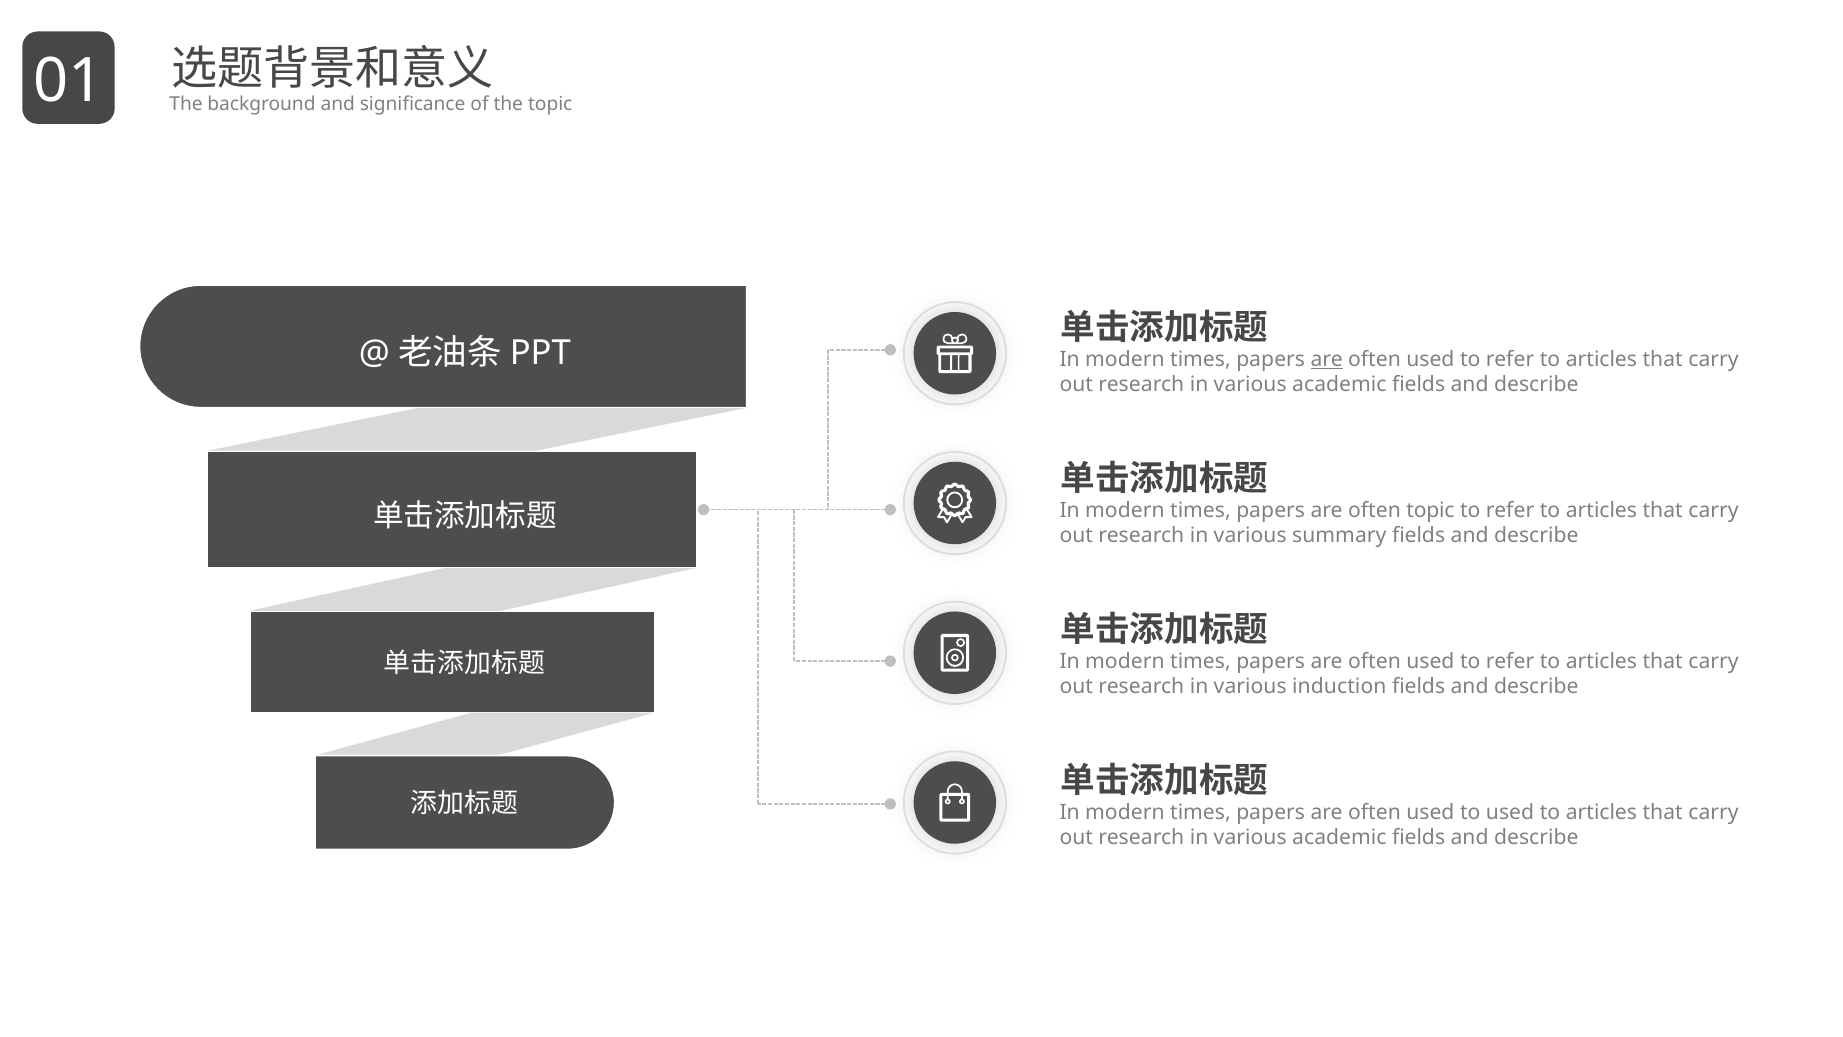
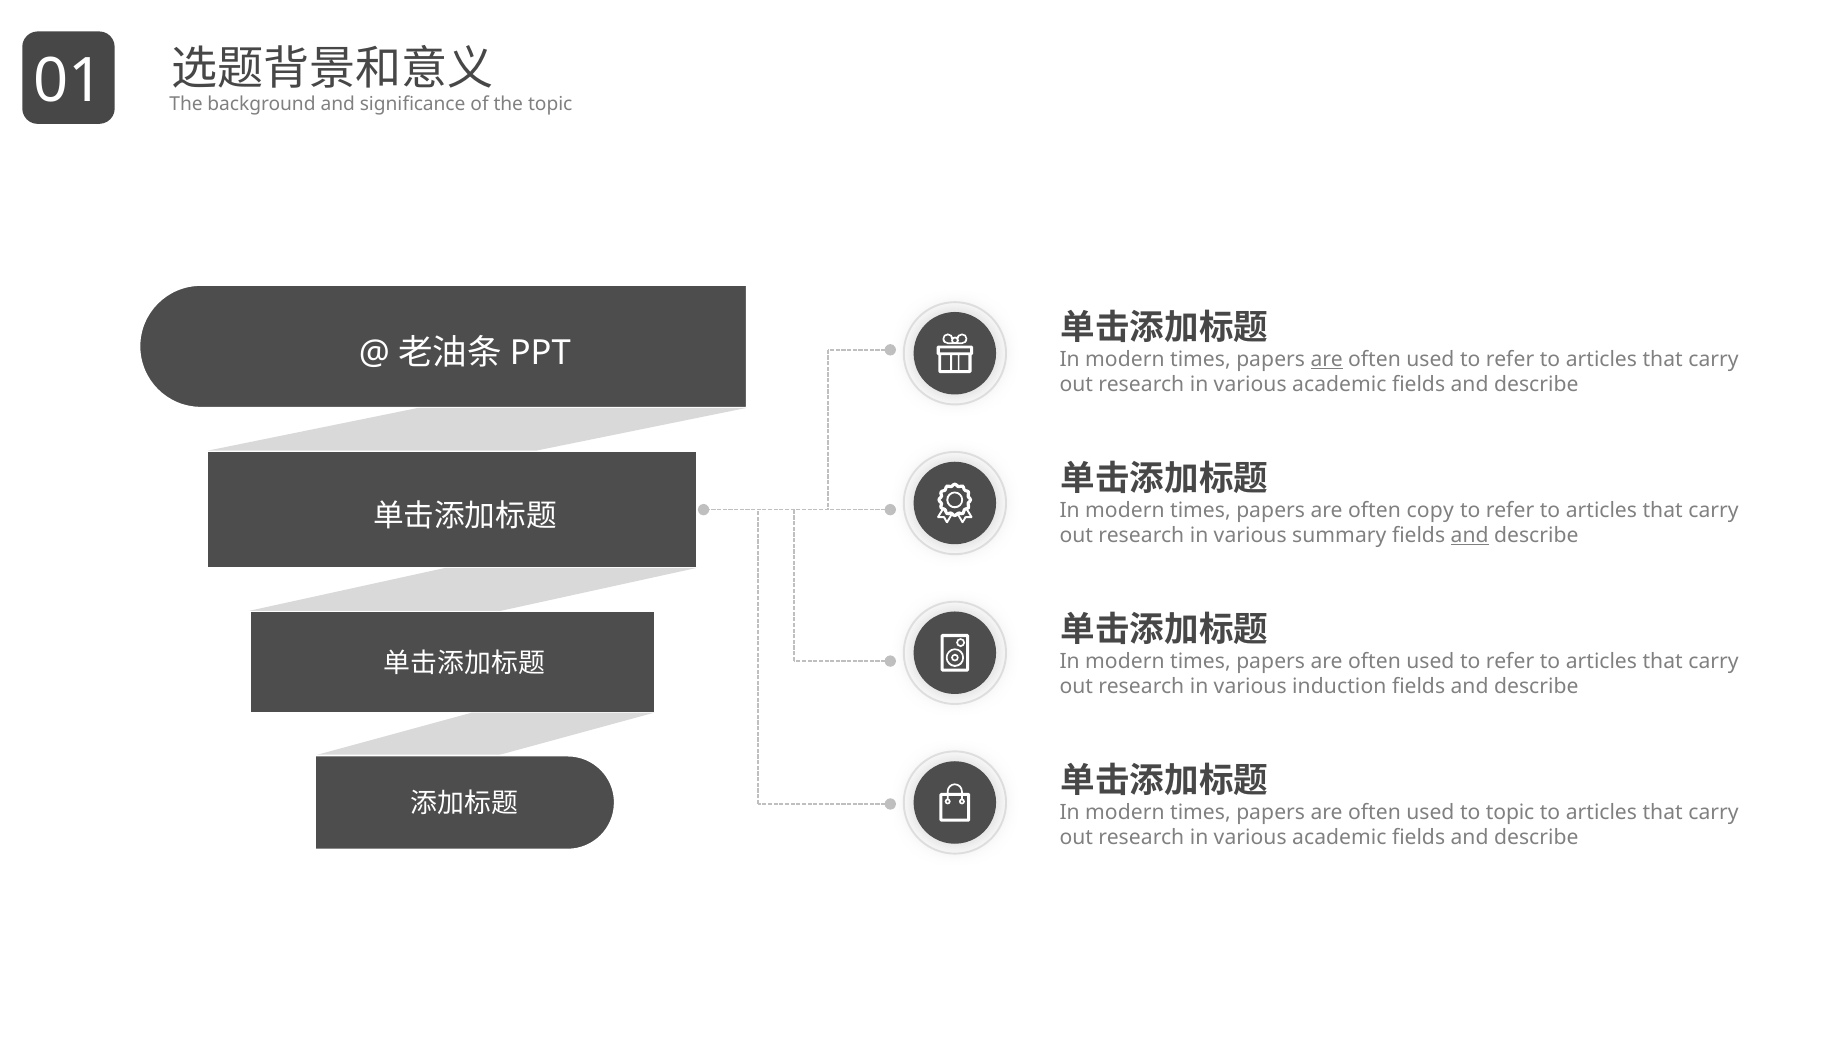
often topic: topic -> copy (1430, 510)
and underline: none -> present (1470, 535)
to used: used -> topic (1510, 812)
